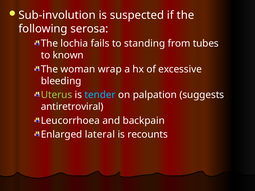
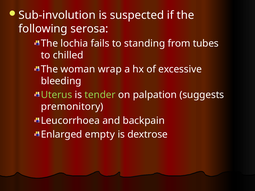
known: known -> chilled (68, 55)
tender colour: light blue -> light green (100, 95)
antiretroviral: antiretroviral -> premonitory (72, 107)
lateral: lateral -> empty (100, 135)
recounts: recounts -> dextrose (148, 135)
